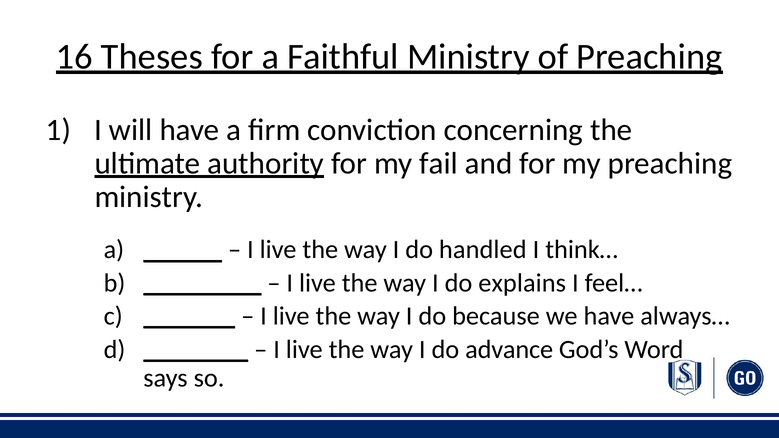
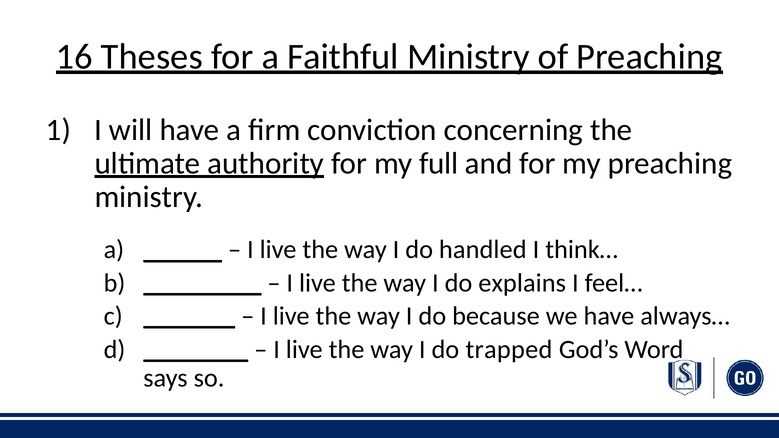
fail: fail -> full (439, 163)
advance: advance -> trapped (509, 350)
